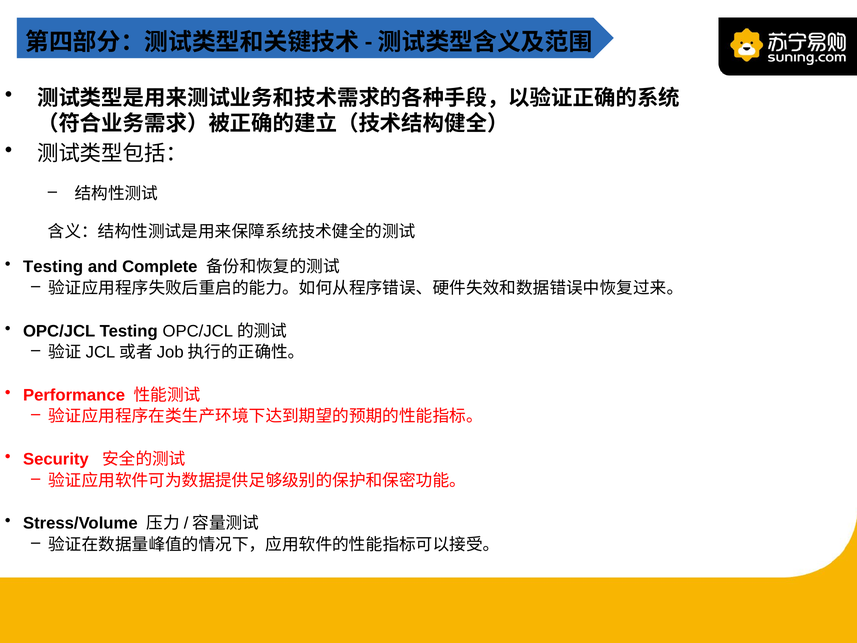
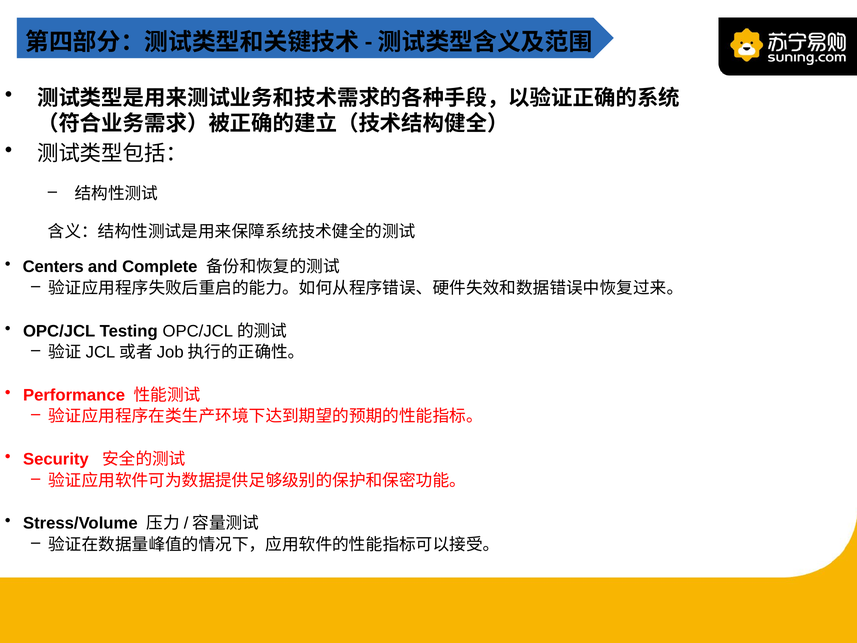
Testing: Testing -> Centers (53, 267)
